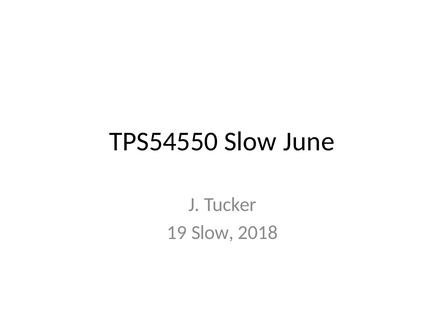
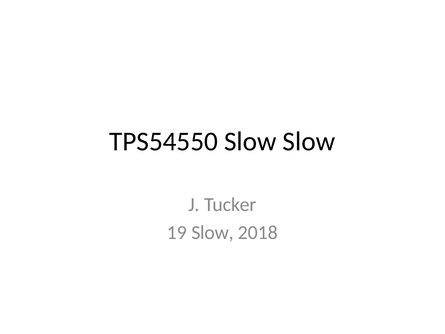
Slow June: June -> Slow (309, 141)
